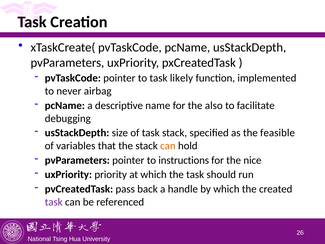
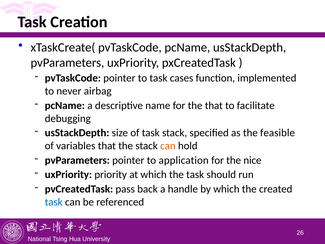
likely: likely -> cases (182, 78)
the also: also -> that (214, 105)
instructions: instructions -> application (184, 160)
task colour: purple -> blue (54, 202)
